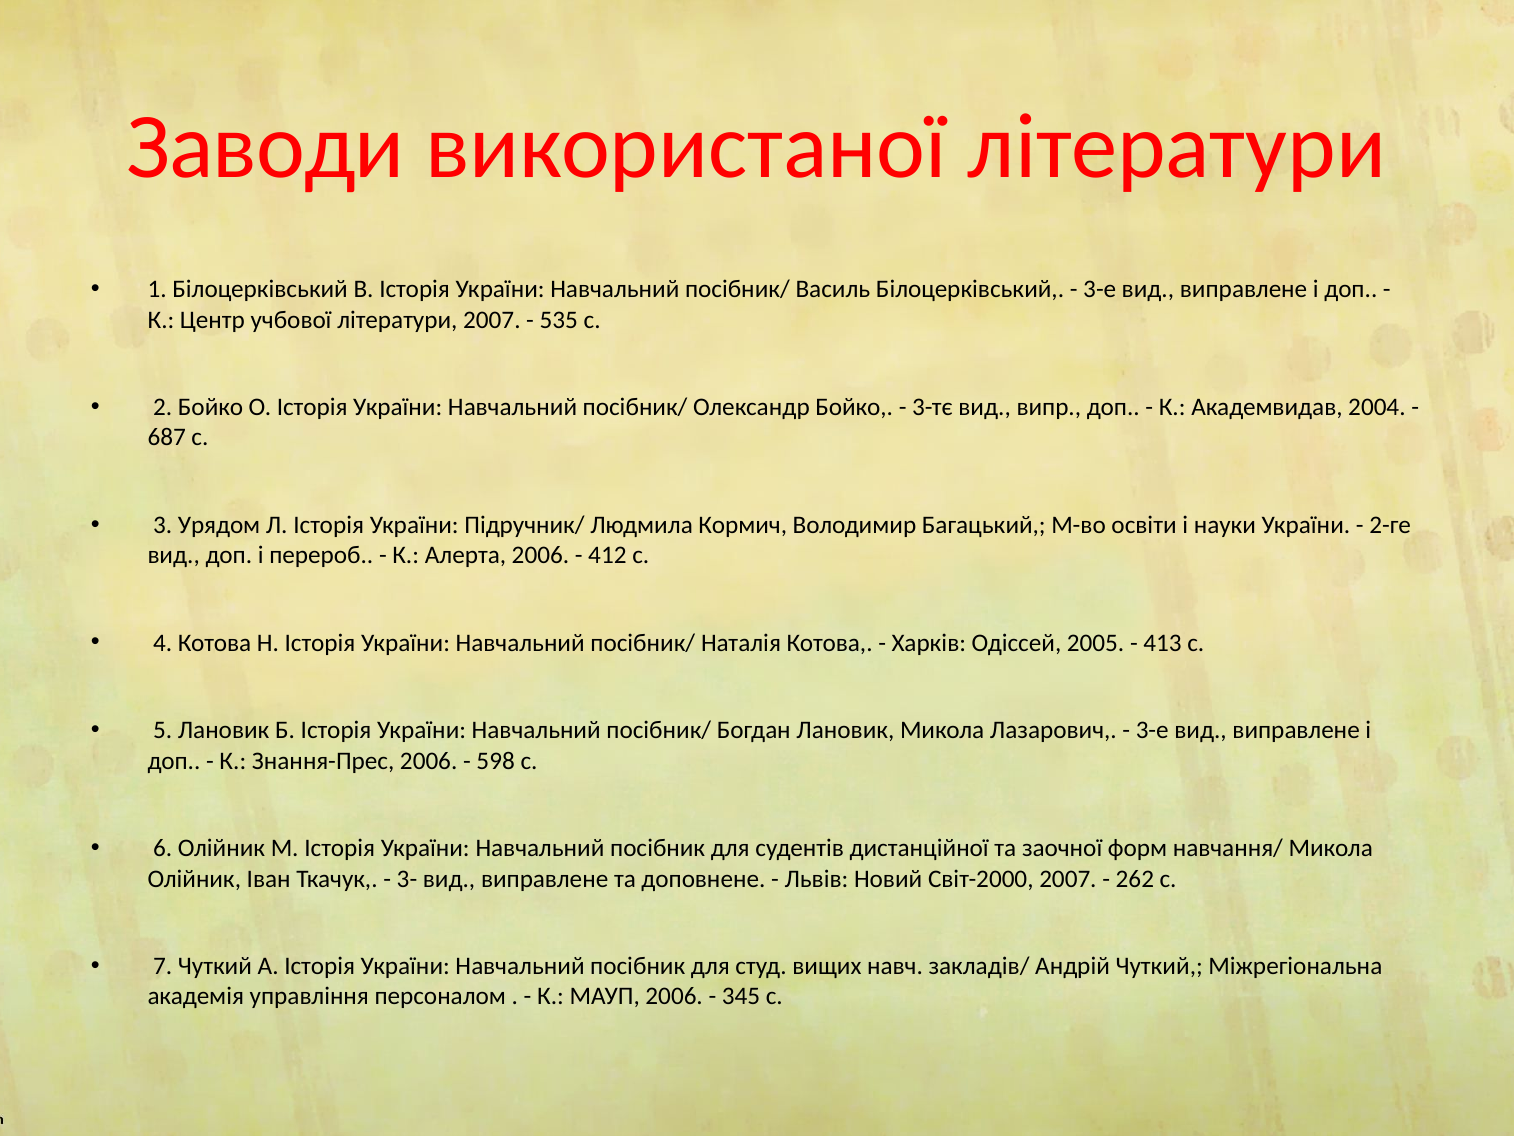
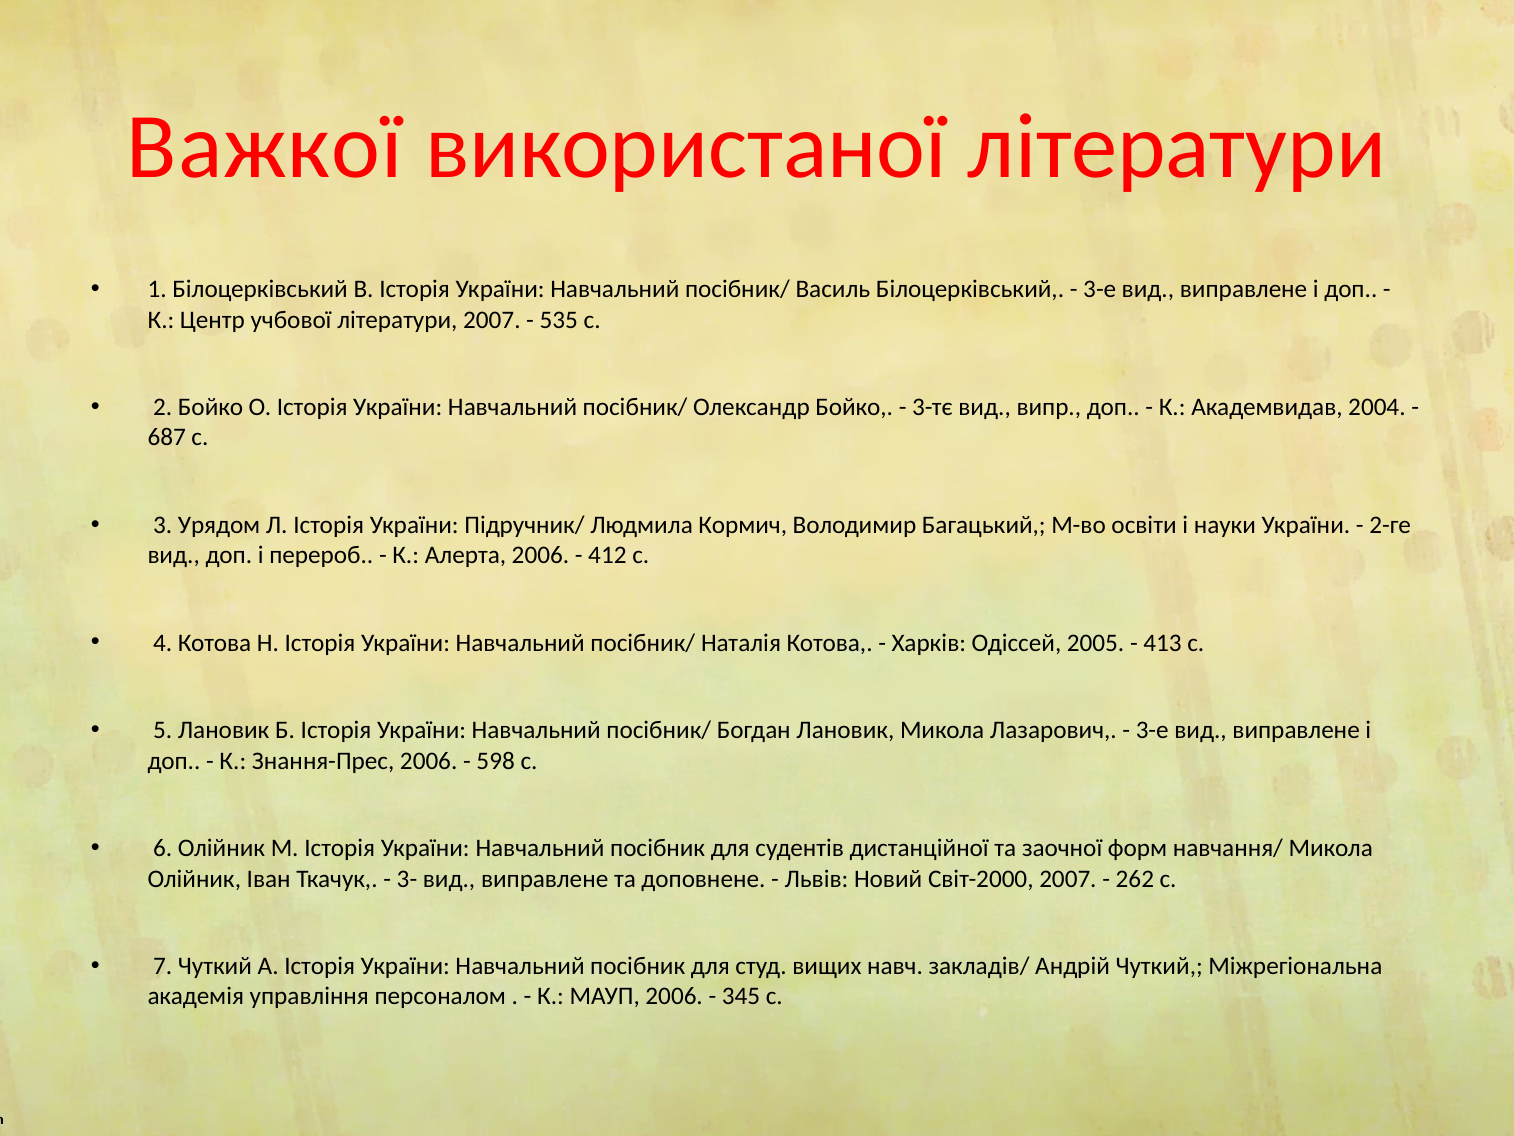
Заводи: Заводи -> Важкої (265, 147)
